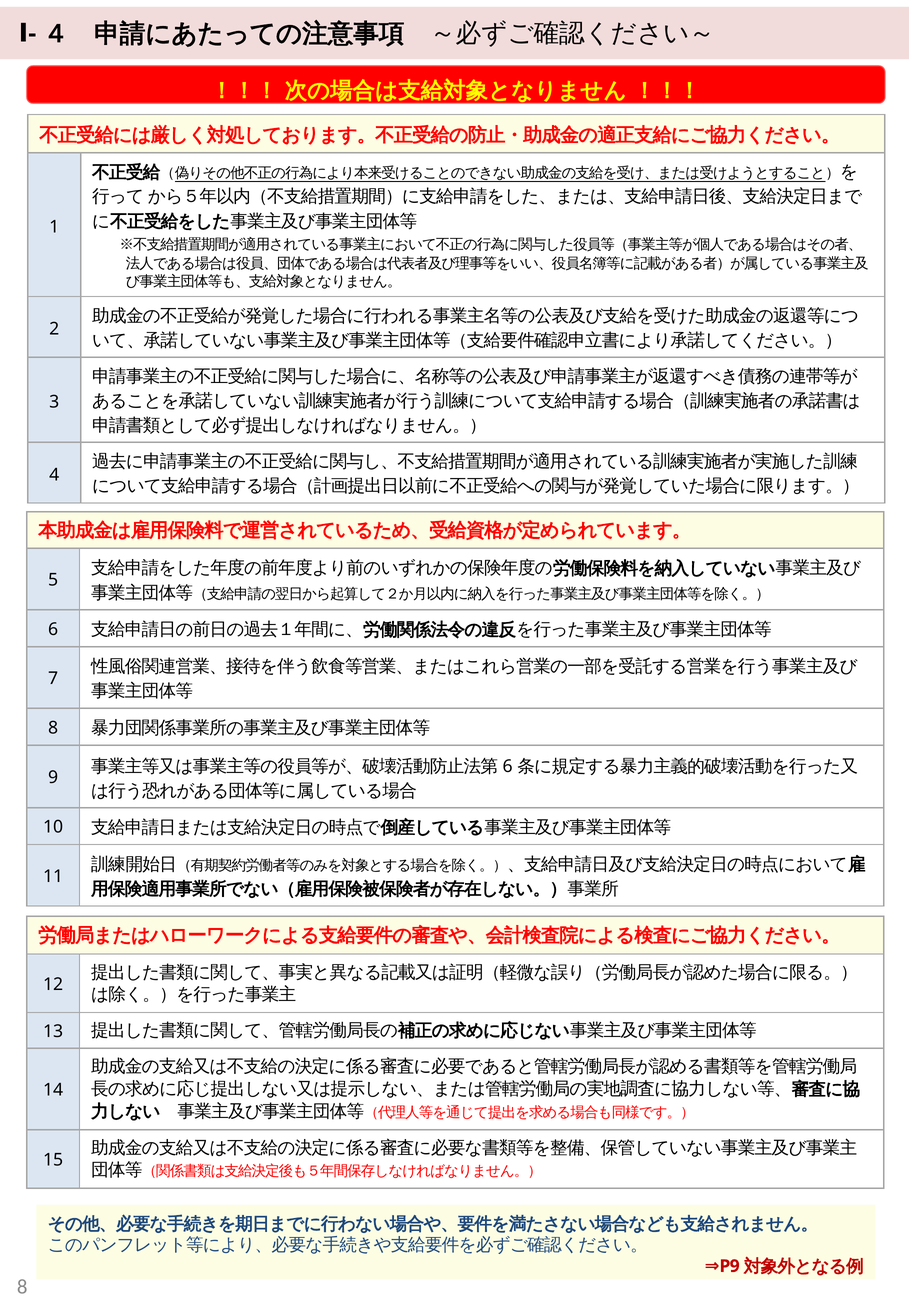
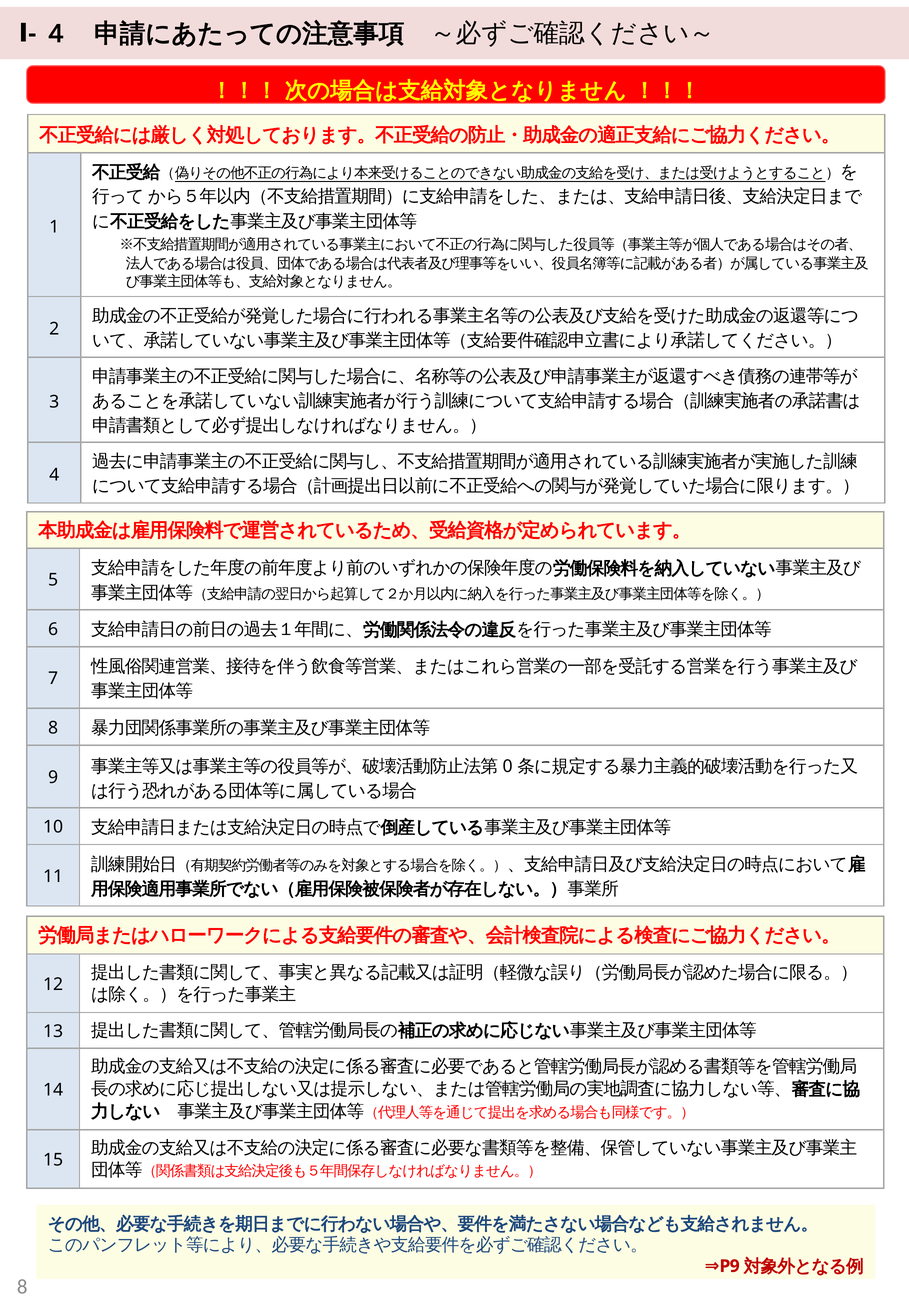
6: 6 -> 0 (508, 766)
